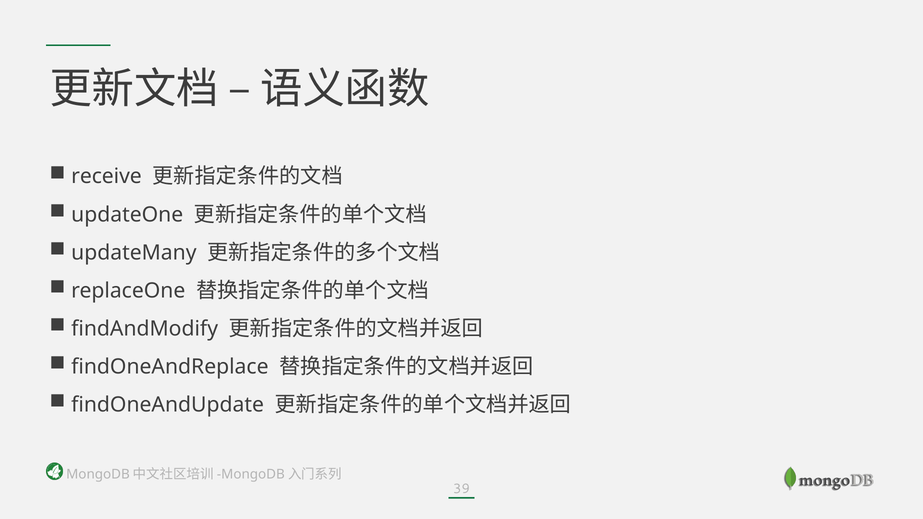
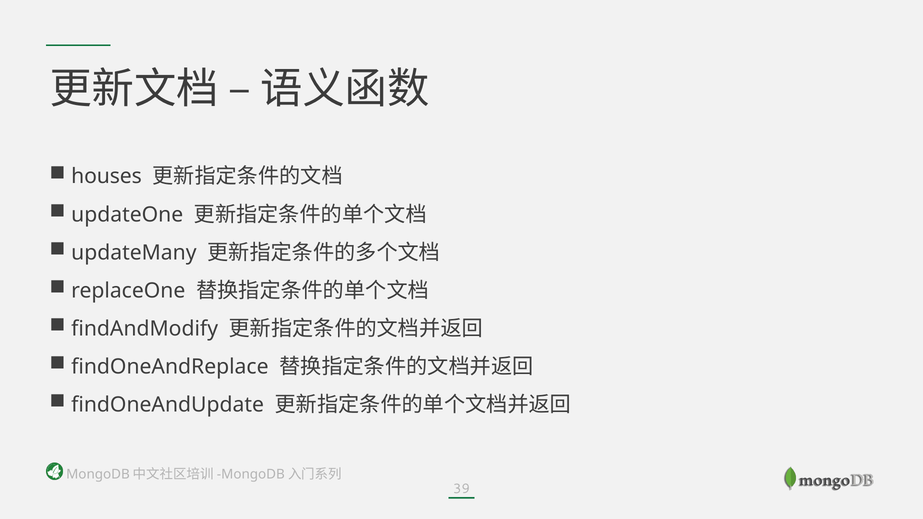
receive: receive -> houses (106, 177)
